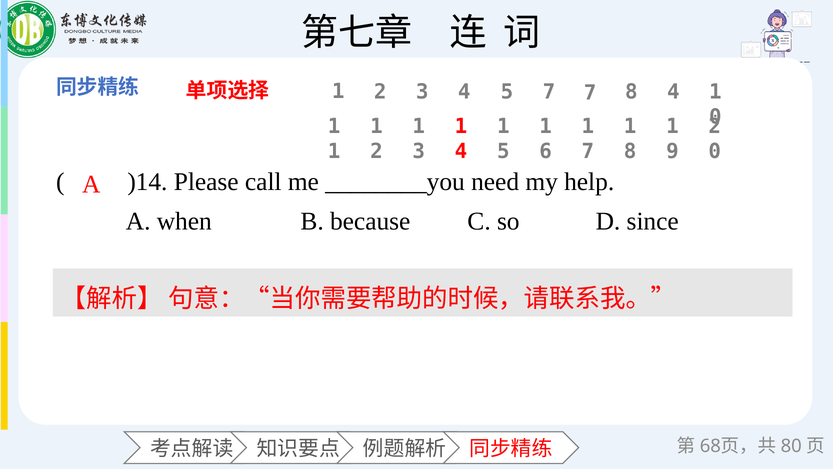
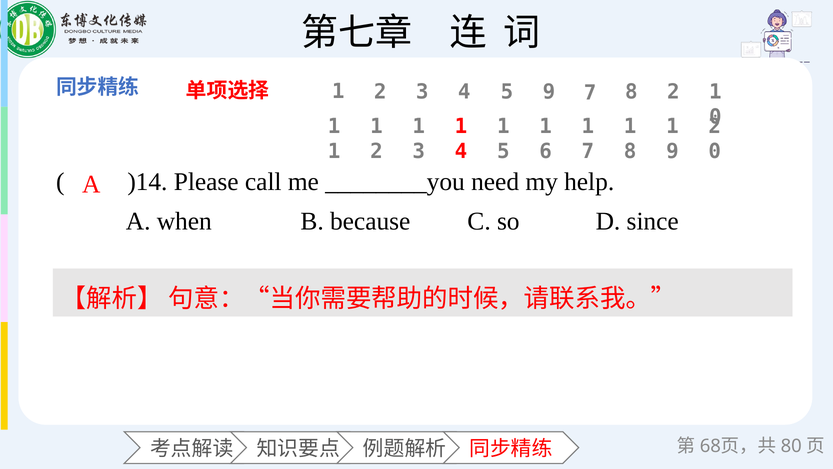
5 7: 7 -> 9 (549, 92)
8 4: 4 -> 2 (673, 92)
